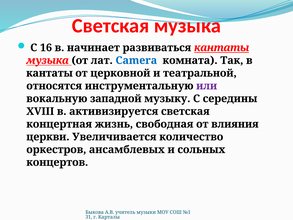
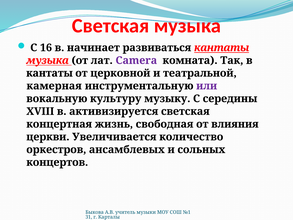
Camera colour: blue -> purple (136, 60)
относятся: относятся -> камерная (54, 86)
западной: западной -> культуру (116, 99)
